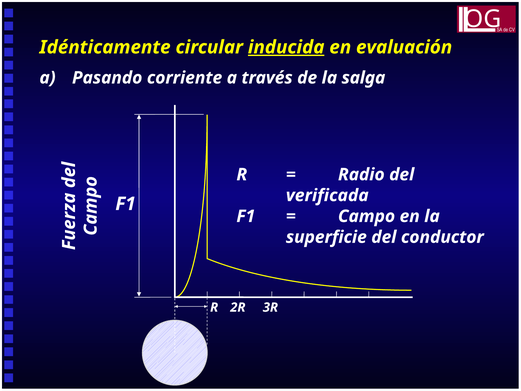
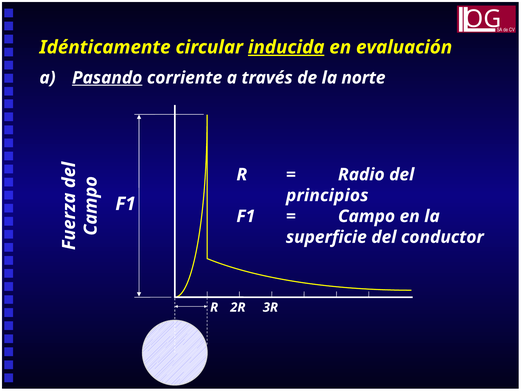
Pasando underline: none -> present (107, 78)
salga: salga -> norte (363, 78)
verificada: verificada -> principios (327, 195)
